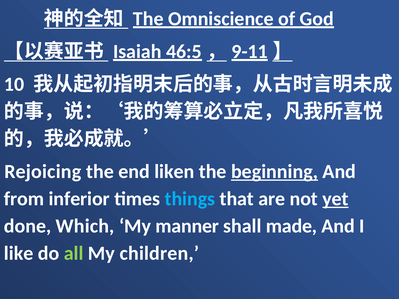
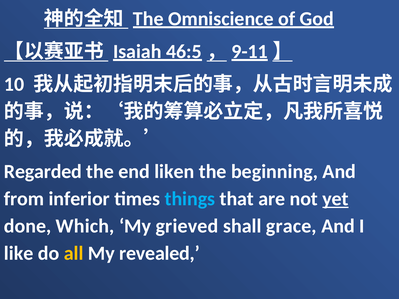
Rejoicing: Rejoicing -> Regarded (43, 172)
beginning underline: present -> none (274, 172)
manner: manner -> grieved (187, 226)
made: made -> grace (291, 226)
all colour: light green -> yellow (74, 254)
children: children -> revealed (159, 254)
